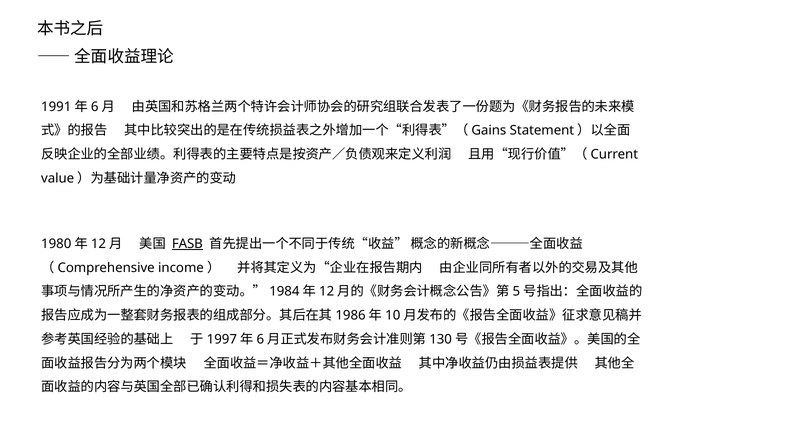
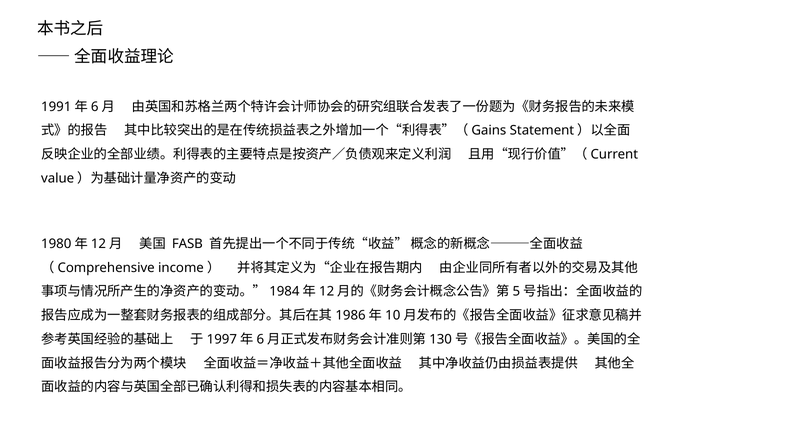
FASB underline: present -> none (187, 244)
